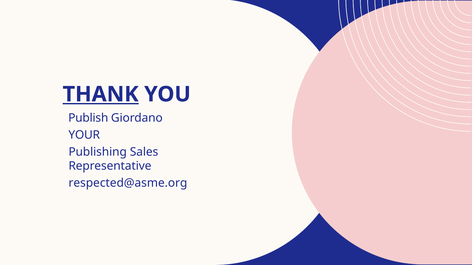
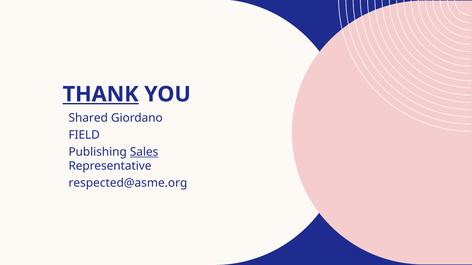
Publish: Publish -> Shared (88, 118)
YOUR: YOUR -> FIELD (84, 135)
Sales underline: none -> present (144, 152)
